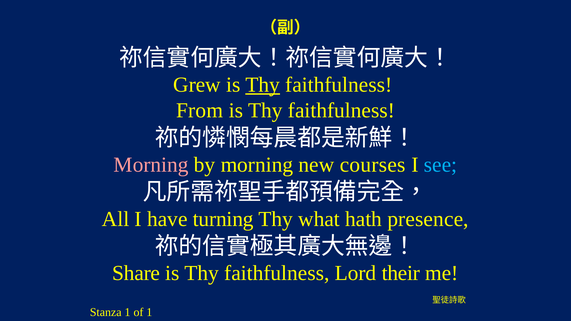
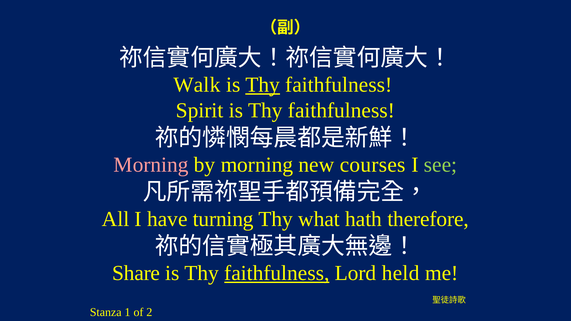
Grew: Grew -> Walk (197, 85)
From: From -> Spirit (200, 111)
see colour: light blue -> light green (440, 165)
presence: presence -> therefore (428, 219)
faithfulness underline: none -> present (277, 273)
their: their -> held (401, 273)
of 1: 1 -> 2 (149, 313)
